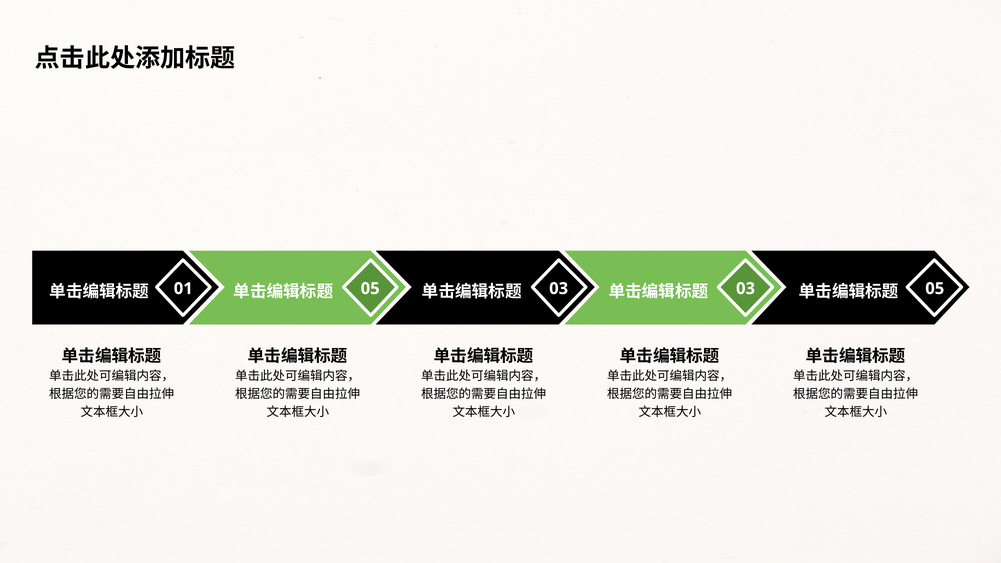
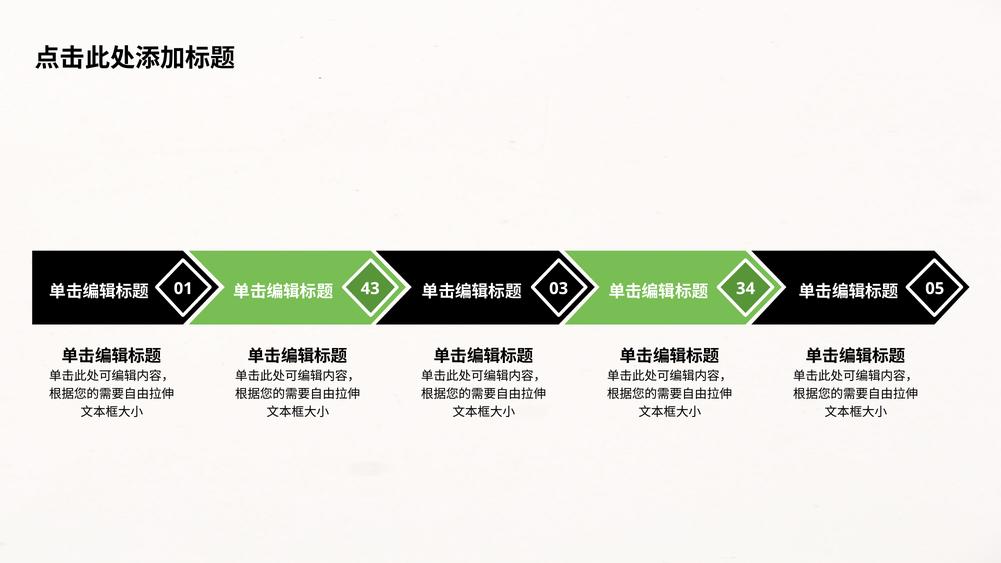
01 05: 05 -> 43 (370, 289)
03 03: 03 -> 34 (746, 289)
